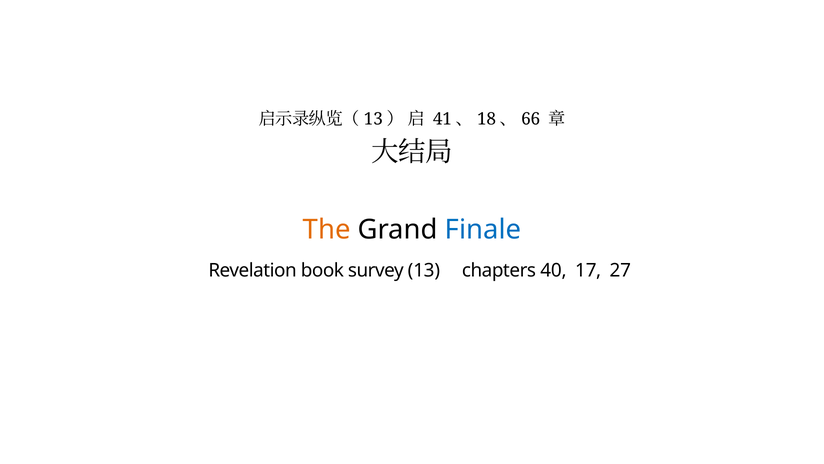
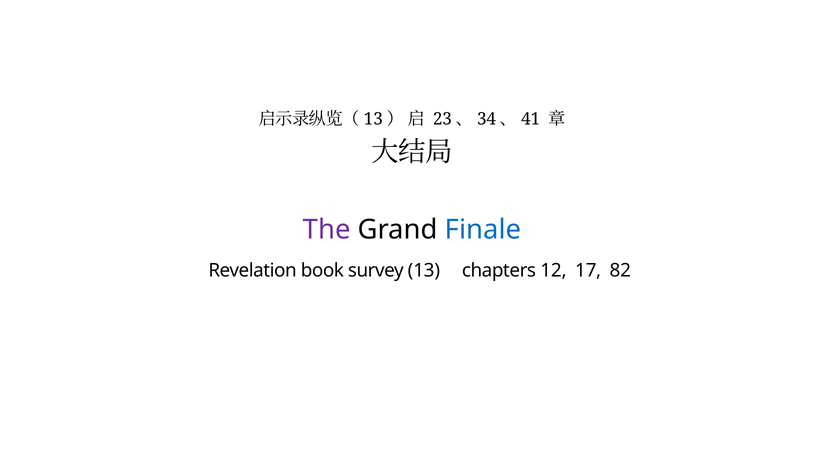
41: 41 -> 23 (442, 119)
18: 18 -> 34 (487, 119)
66: 66 -> 41 (531, 119)
The colour: orange -> purple (327, 229)
40: 40 -> 12 (553, 270)
27: 27 -> 82 (620, 270)
